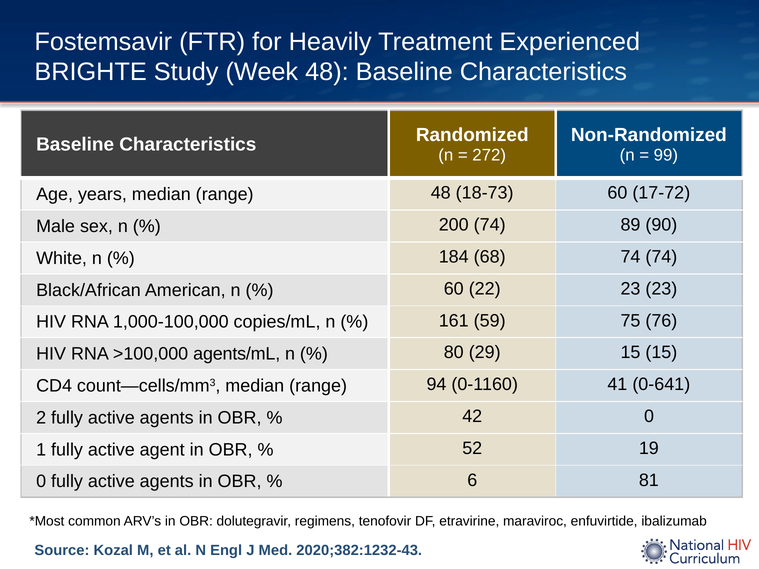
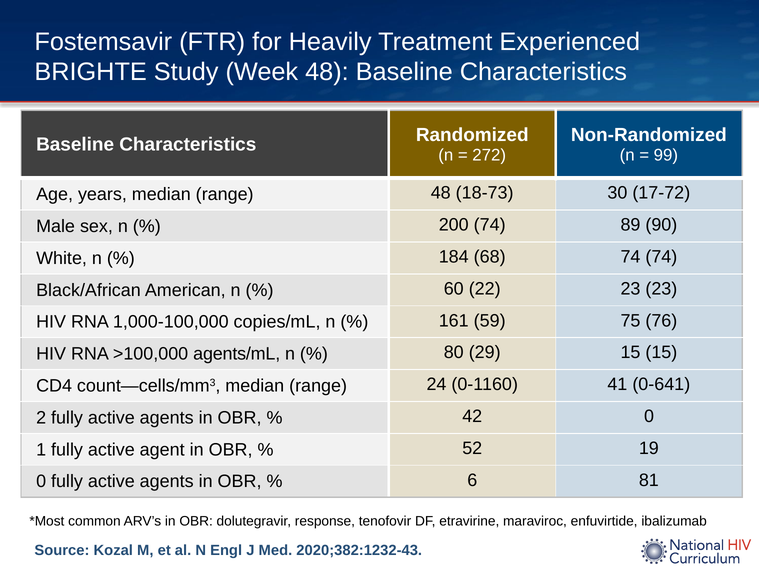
18-73 60: 60 -> 30 (617, 193)
94: 94 -> 24 (436, 385)
regimens: regimens -> response (325, 521)
